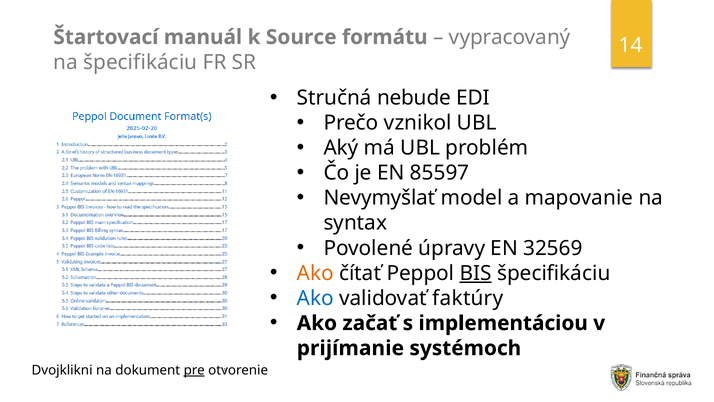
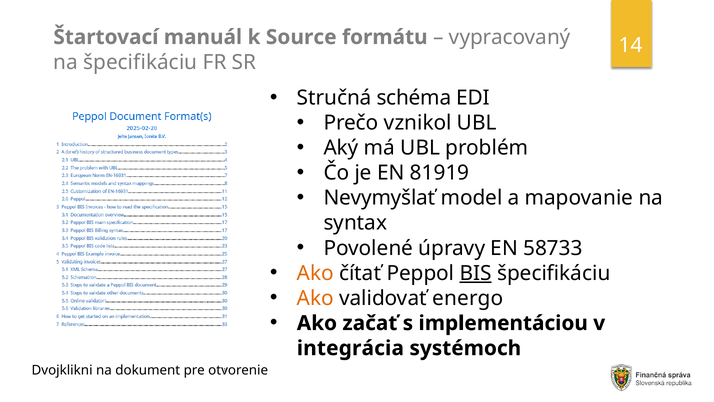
nebude: nebude -> schéma (414, 98)
85597: 85597 -> 81919 (440, 173)
32569: 32569 -> 58733 (553, 248)
Ako colour: blue -> orange (315, 298)
faktúry: faktúry -> energo (468, 298)
prijímanie: prijímanie -> integrácia (350, 348)
pre underline: present -> none (194, 370)
